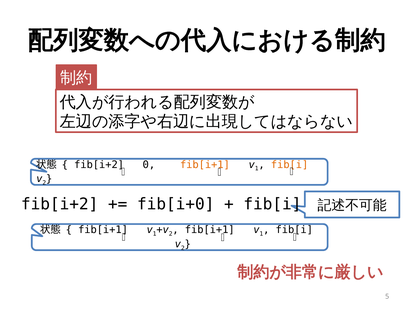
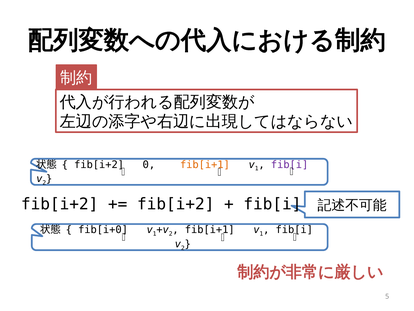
fib[i colour: orange -> purple (290, 164)
fib[i+0: fib[i+0 -> fib[i+2 (176, 204)
fib[i+1: fib[i+1 -> fib[i+0 (103, 230)
